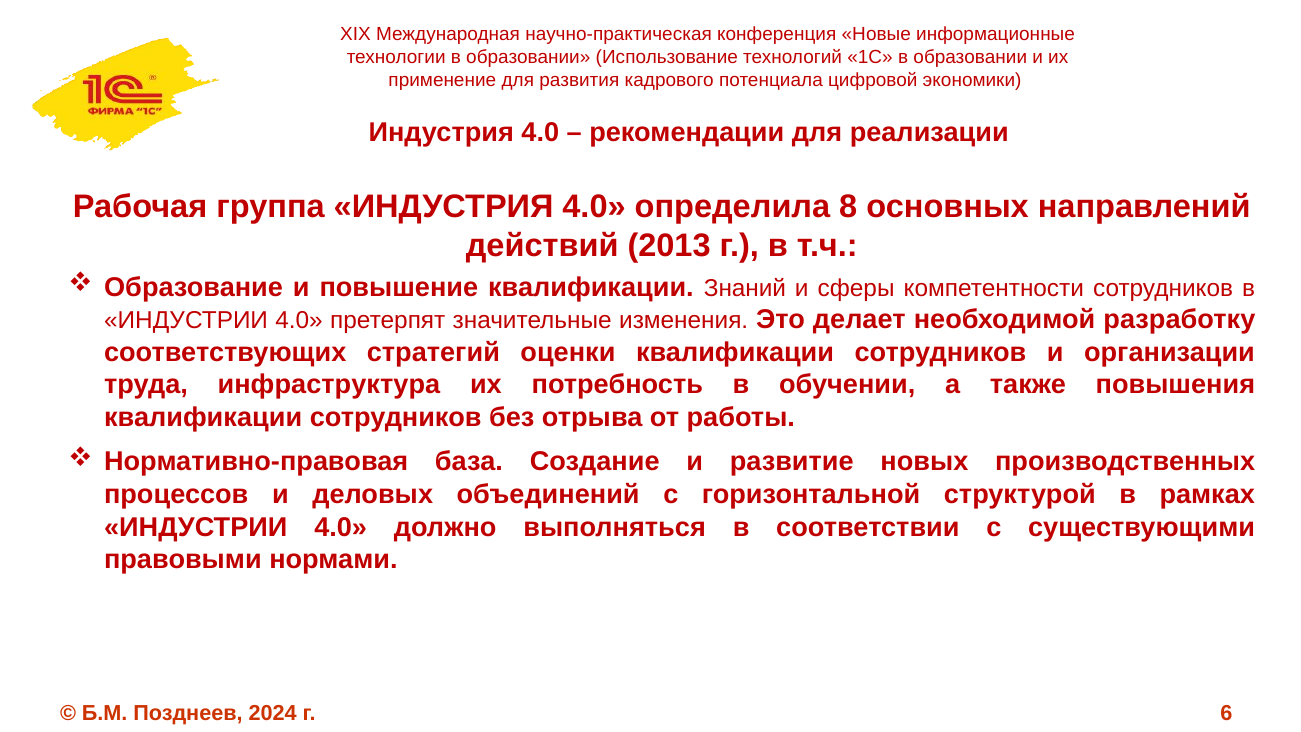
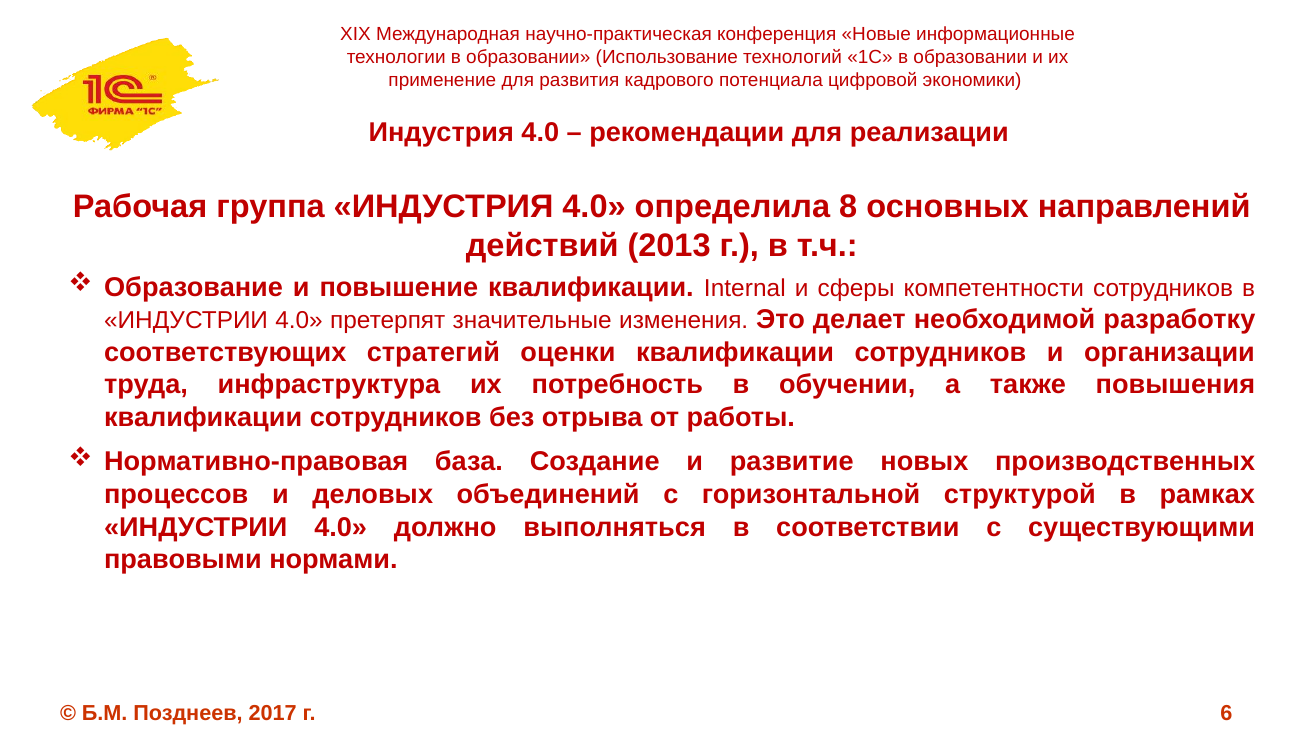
Знаний: Знаний -> Internal (745, 288)
2024: 2024 -> 2017 (273, 713)
